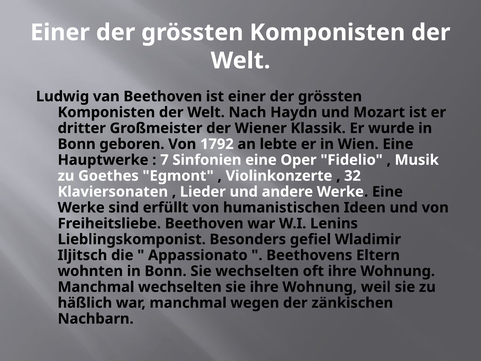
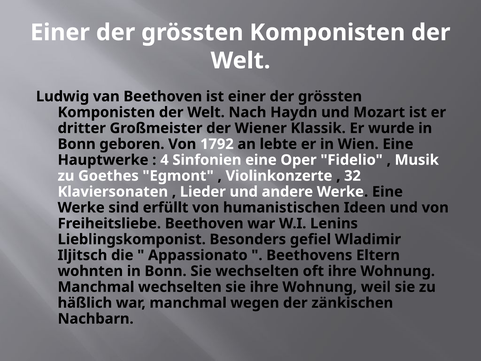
7: 7 -> 4 (164, 160)
